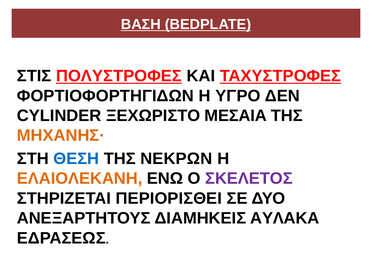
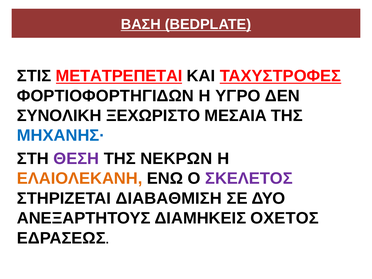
ΠΟΛΥΣΤΡΟΦΕΣ: ΠΟΛΥΣΤΡΟΦΕΣ -> ΜΕΤΑΤΡΕΠΕΤΑΙ (119, 76)
CYLINDER: CYLINDER -> ΣΥΝΟΛΙΚΗ (59, 116)
ΜΗΧΑΝΗΣ· colour: orange -> blue (61, 136)
ΘΕΣΗ colour: blue -> purple (76, 159)
ΠΕΡΙΟΡΙΣΘΕΙ: ΠΕΡΙΟΡΙΣΘΕΙ -> ΔΙΑΒΑΘΜΙΣΗ (169, 198)
ΑΥΛΑΚΑ: ΑΥΛΑΚΑ -> ΟΧΕΤΟΣ (285, 218)
